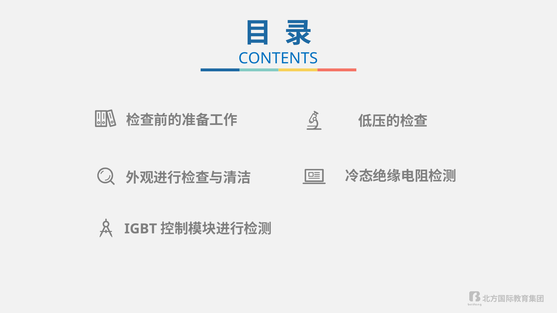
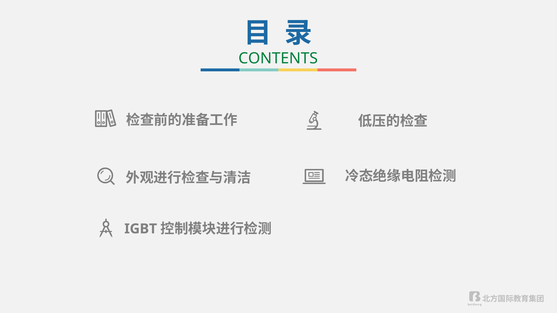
CONTENTS colour: blue -> green (278, 58)
